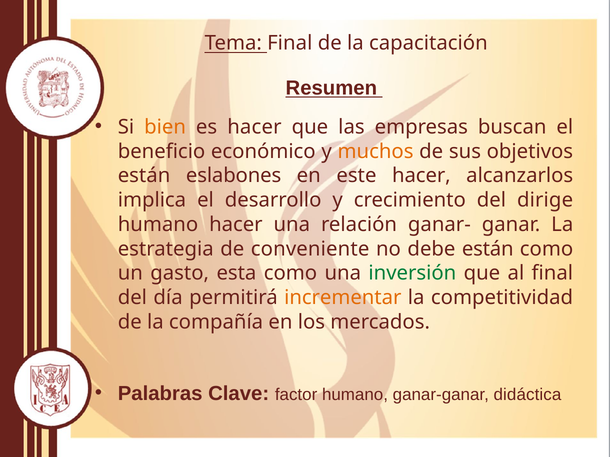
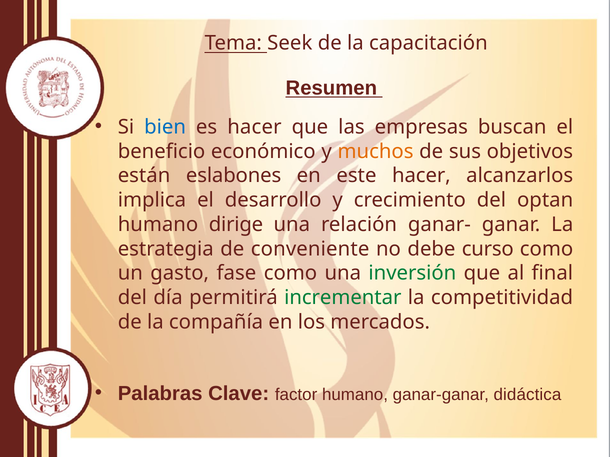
Tema Final: Final -> Seek (290, 43)
bien colour: orange -> blue (165, 127)
dirige: dirige -> optan (545, 200)
humano hacer: hacer -> dirige (236, 225)
debe están: están -> curso (488, 249)
esta: esta -> fase (236, 274)
incrementar colour: orange -> green (343, 298)
